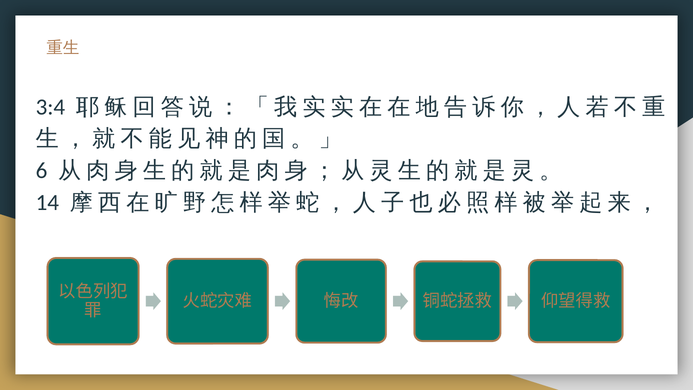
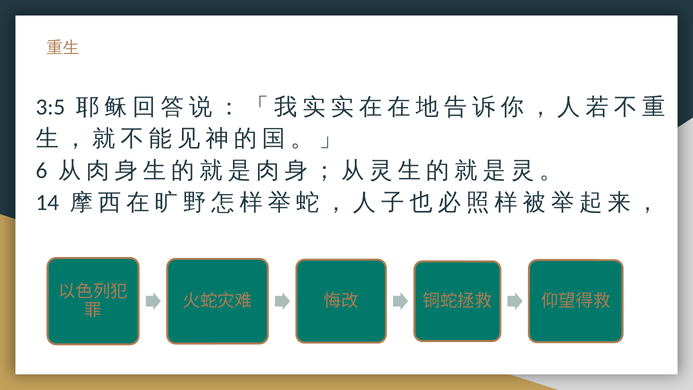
3:4: 3:4 -> 3:5 (50, 107)
